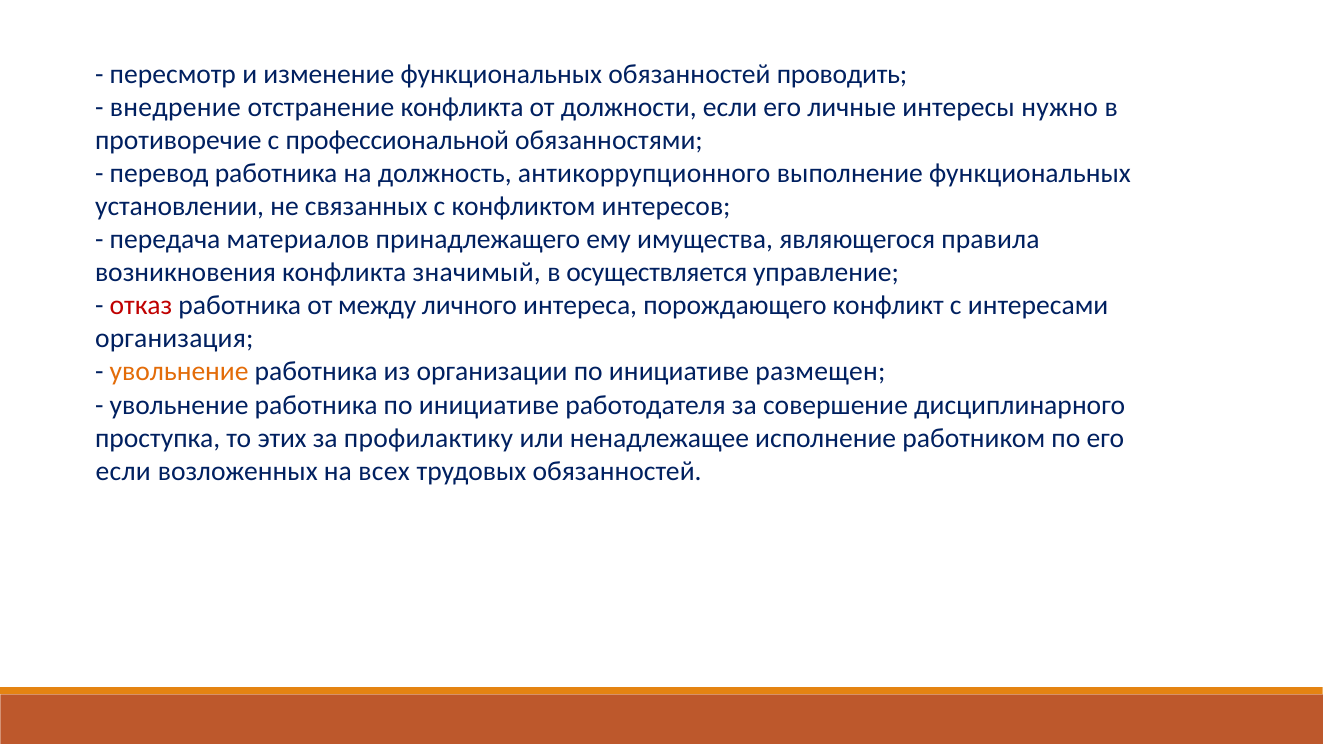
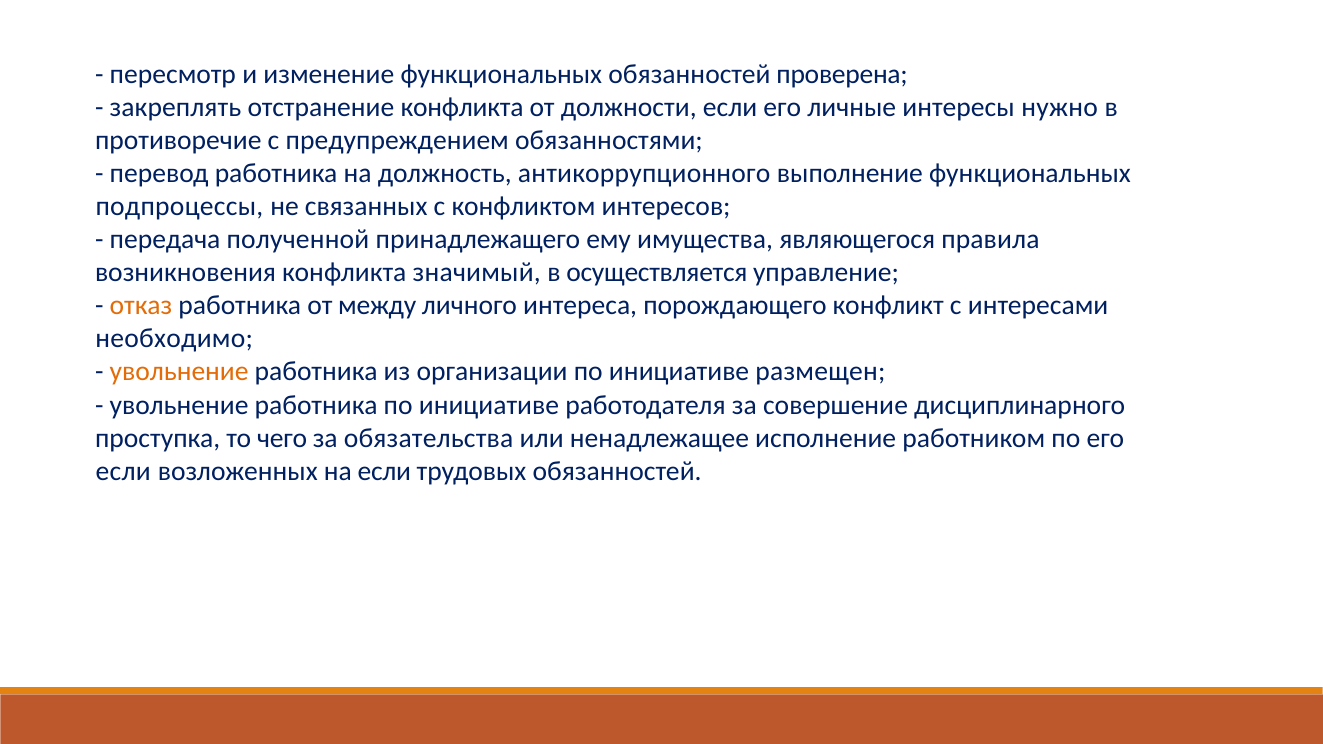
проводить: проводить -> проверена (842, 74)
внедрение: внедрение -> закреплять (175, 107)
профессиональной: профессиональной -> предупреждением (397, 140)
установлении: установлении -> подпроцессы (179, 207)
материалов: материалов -> полученной (298, 240)
отказ colour: red -> orange (141, 306)
организация: организация -> необходимо (174, 339)
этих: этих -> чего (282, 438)
профилактику: профилактику -> обязательства (429, 438)
на всех: всех -> если (384, 471)
